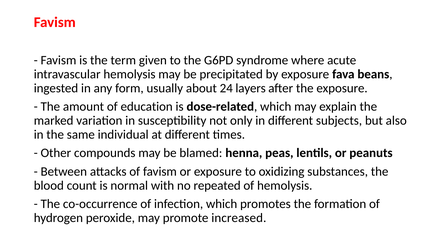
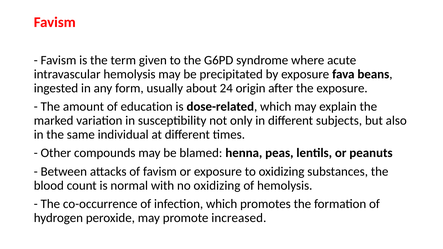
layers: layers -> origin (251, 88)
no repeated: repeated -> oxidizing (217, 186)
